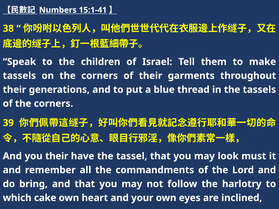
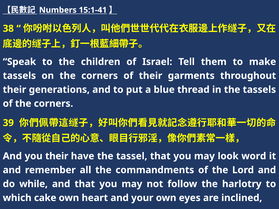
must: must -> word (254, 156)
bring: bring -> while (34, 184)
